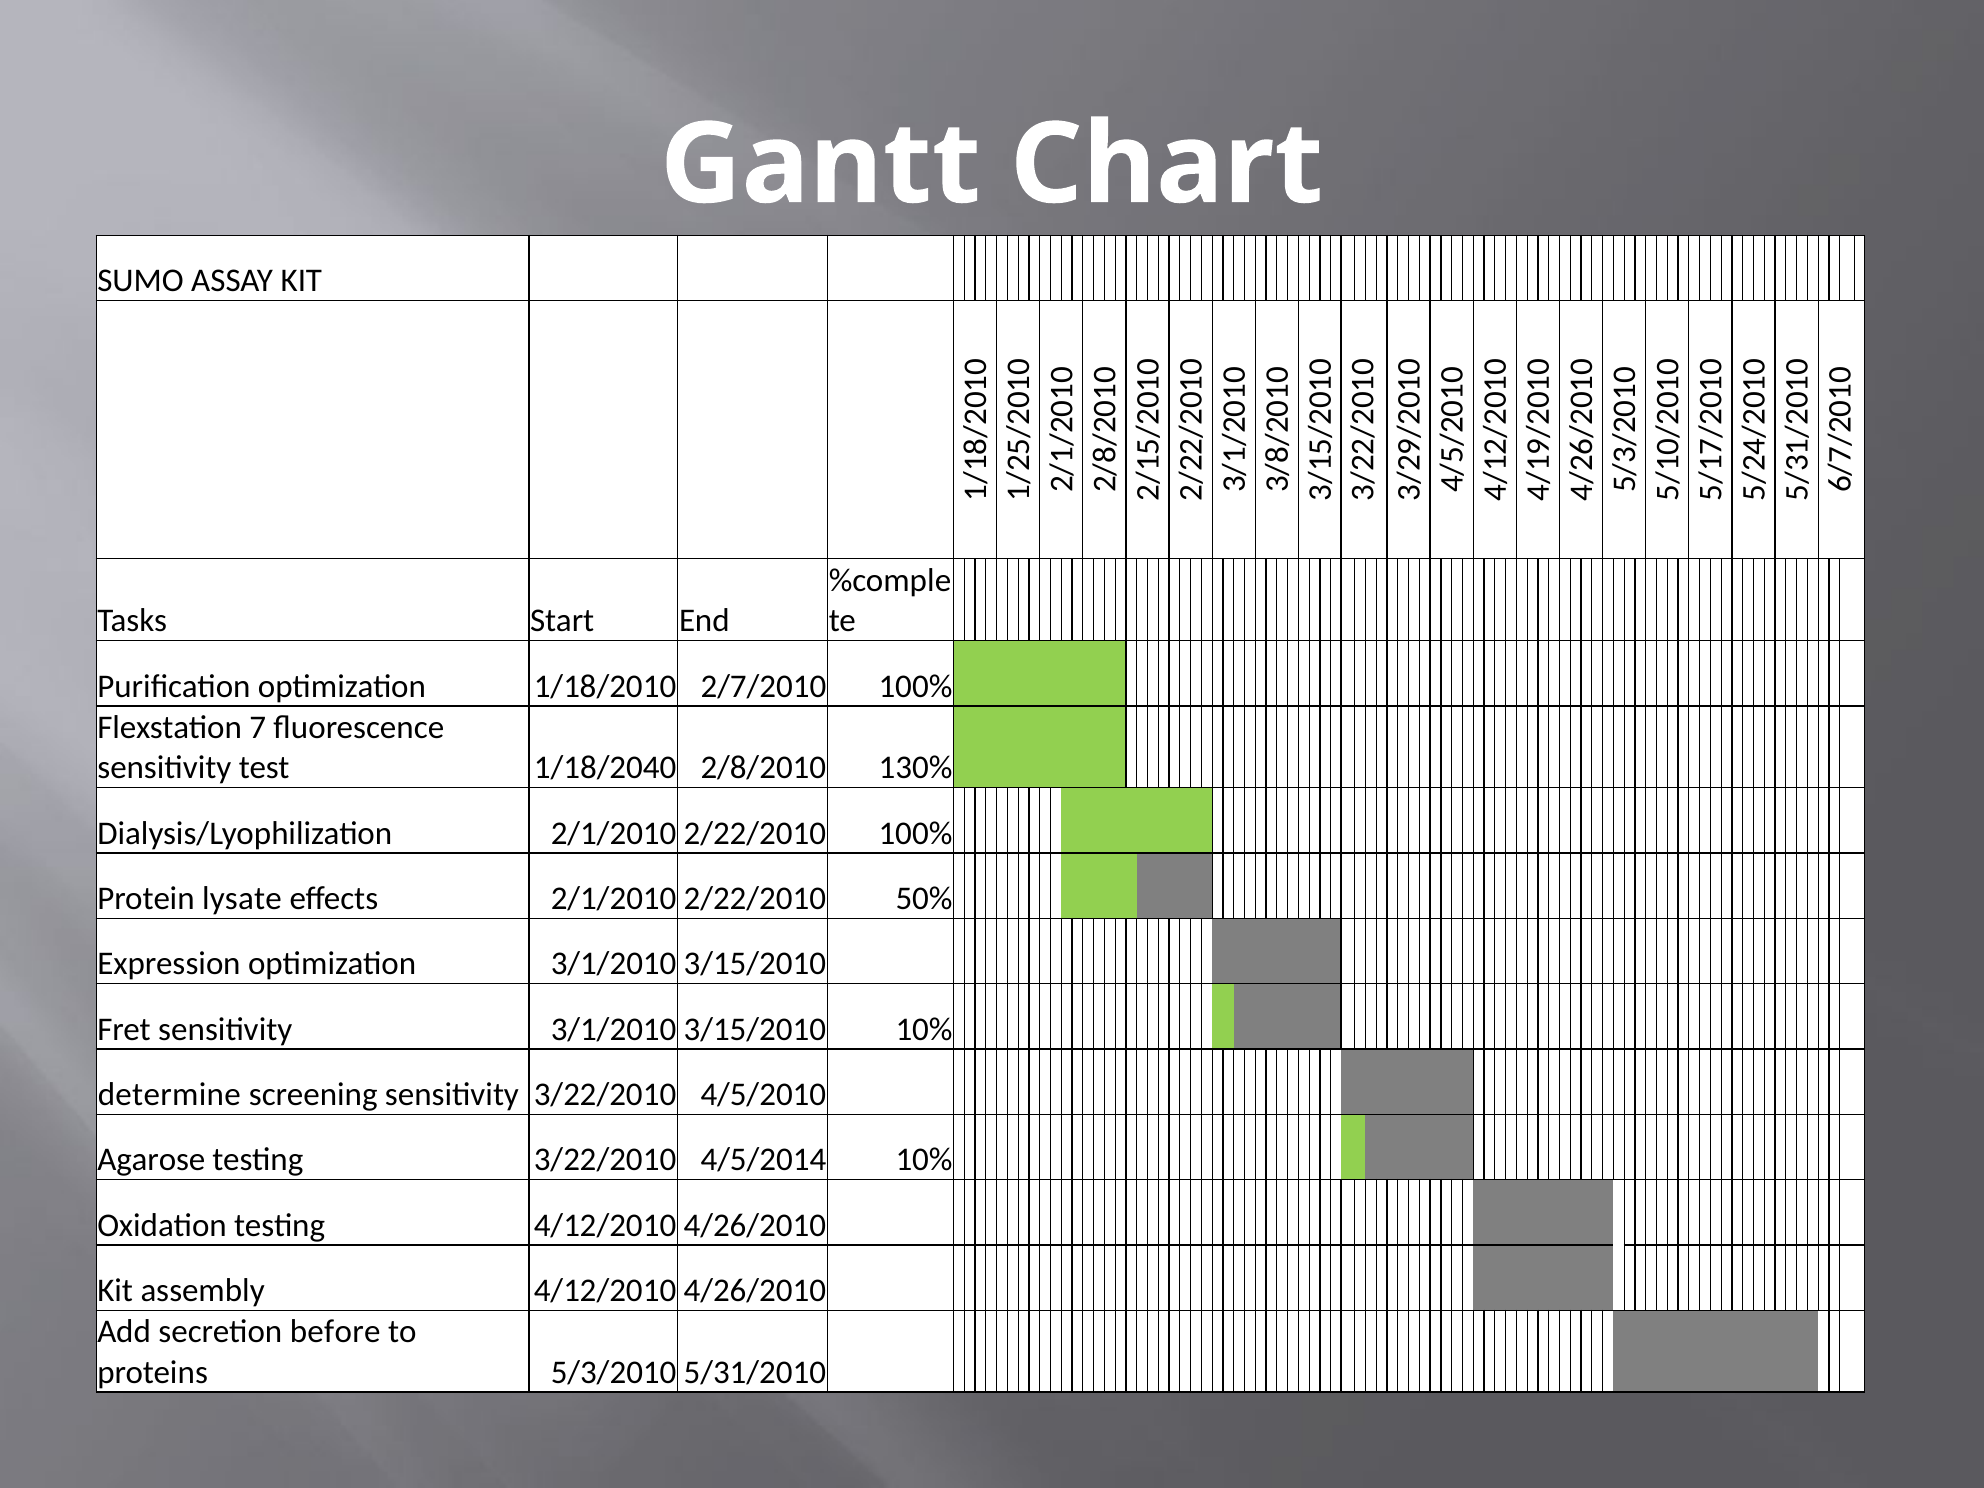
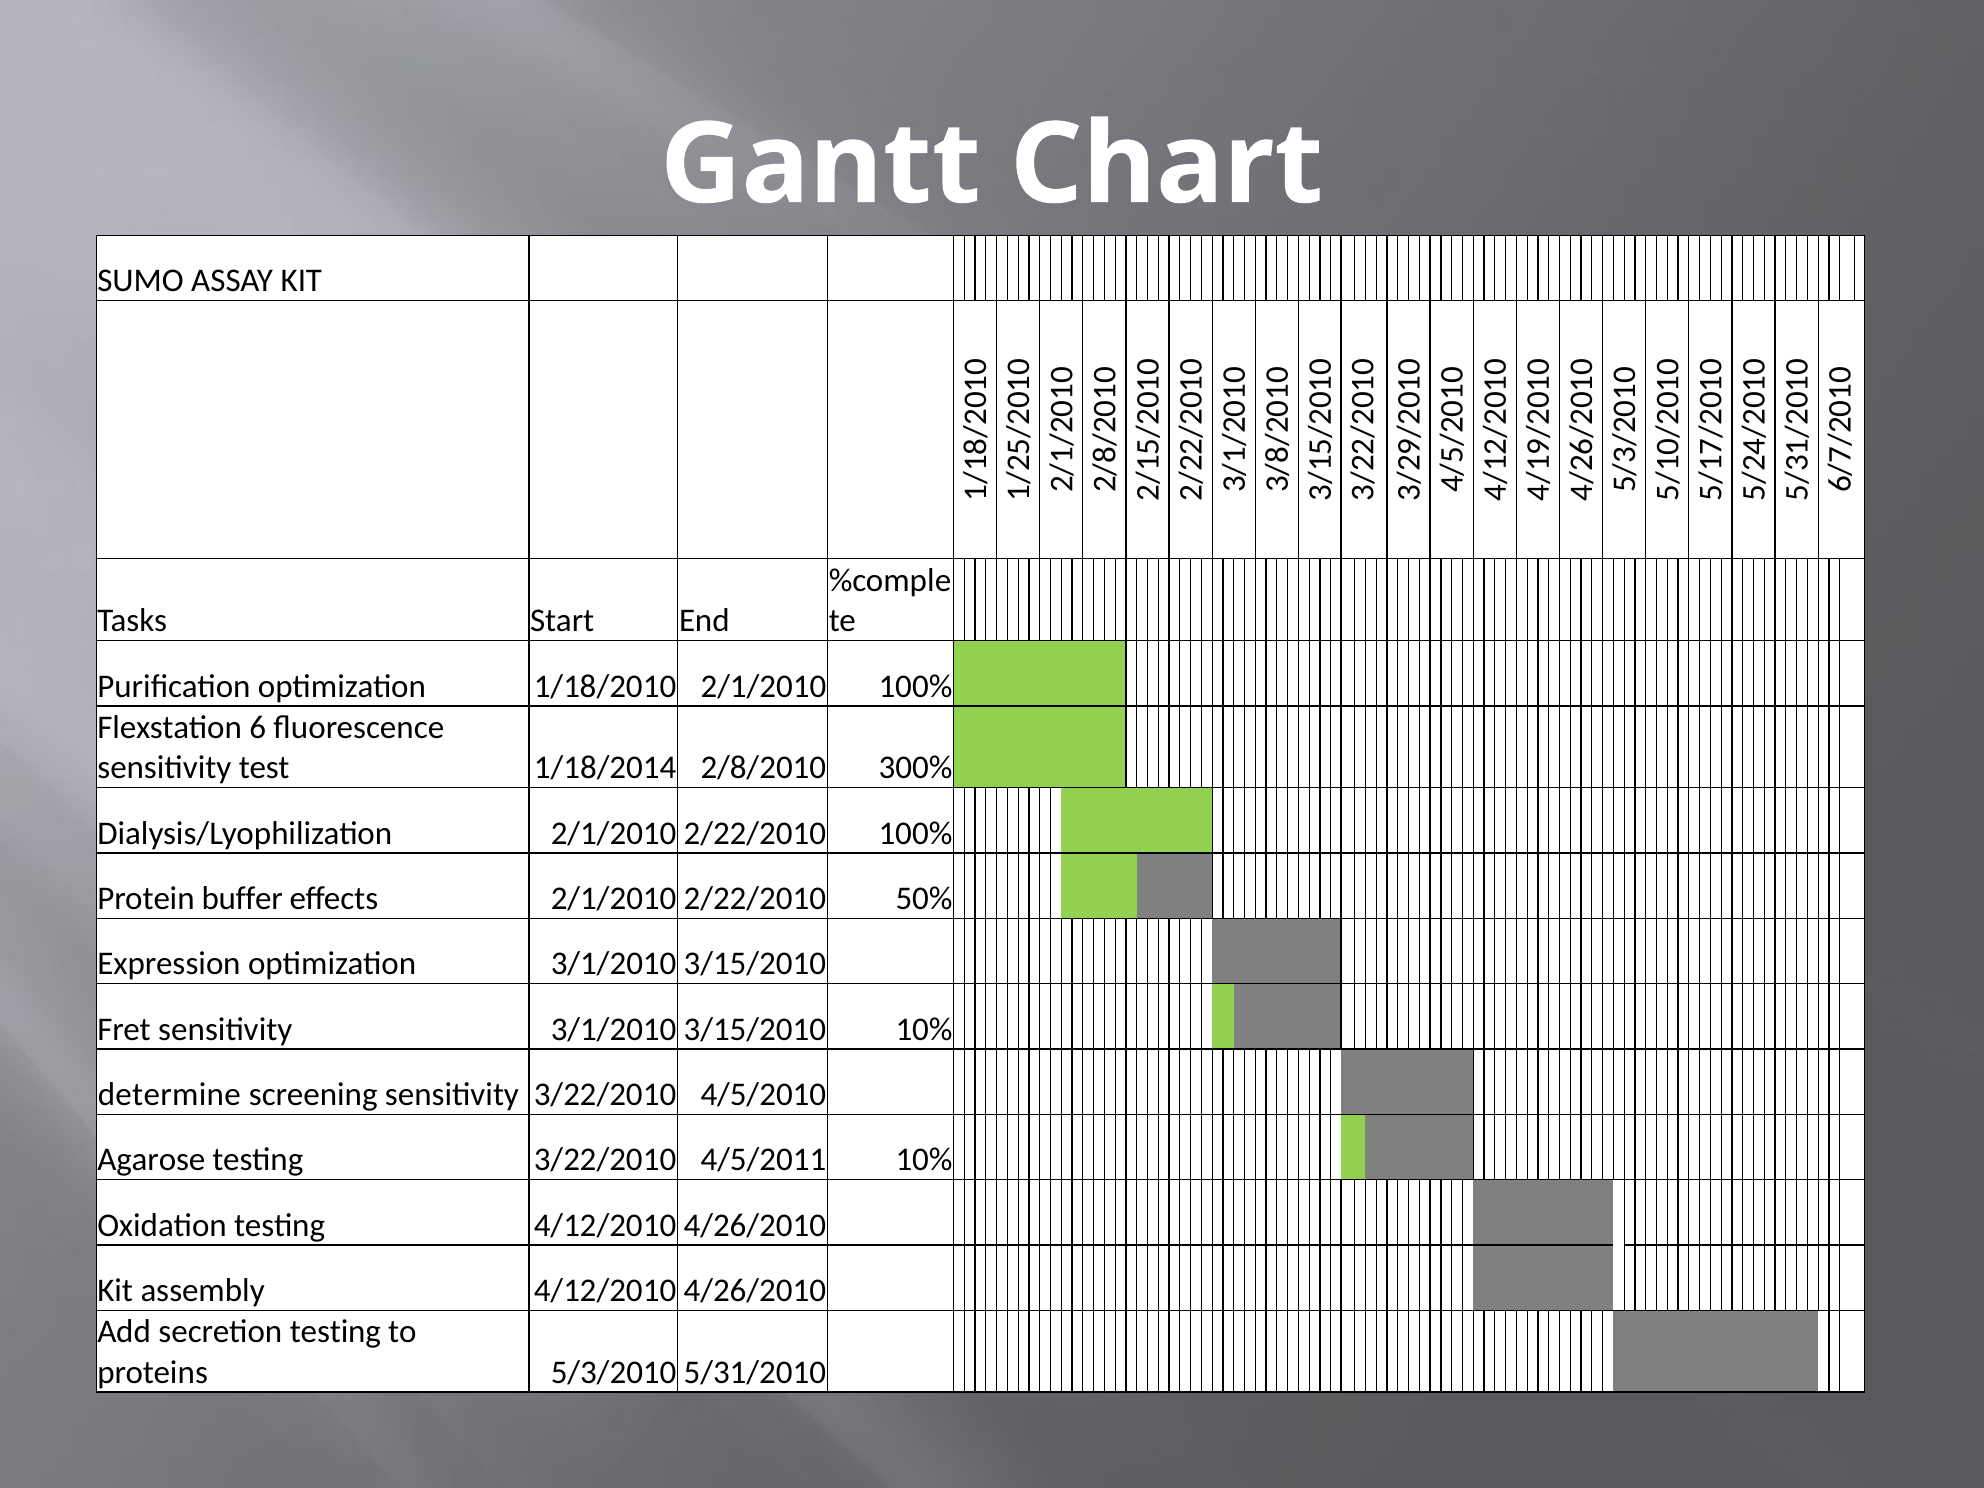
2/7/2010: 2/7/2010 -> 2/1/2010 (763, 686)
Flexstation 7: 7 -> 6 (258, 728)
1/18/2040: 1/18/2040 -> 1/18/2014 (605, 768)
130%: 130% -> 300% (916, 768)
lysate: lysate -> buffer (242, 899)
4/5/2014: 4/5/2014 -> 4/5/2011 (763, 1160)
secretion before: before -> testing (335, 1332)
